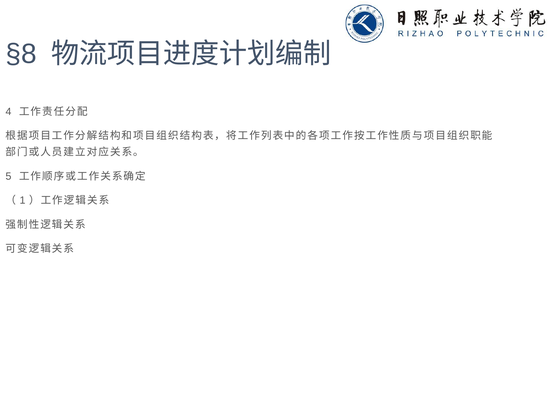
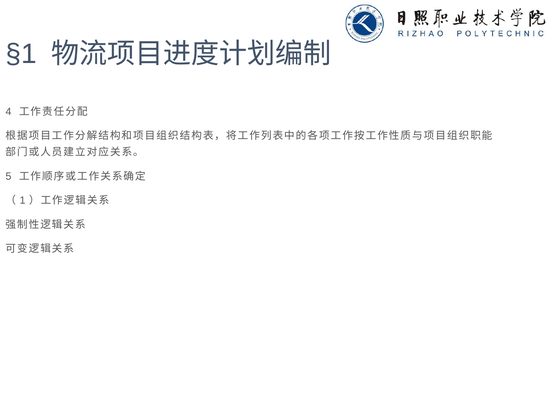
§8: §8 -> §1 (21, 54)
